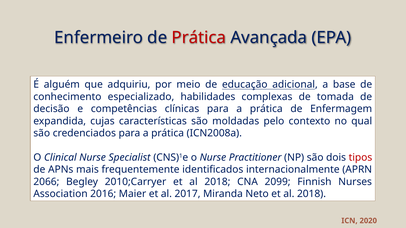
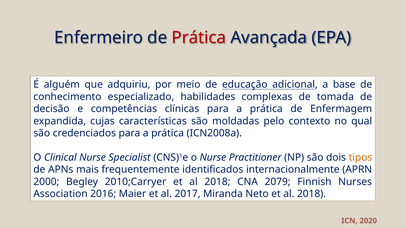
tipos colour: red -> orange (360, 158)
2066: 2066 -> 2000 (46, 182)
2099: 2099 -> 2079 (278, 182)
